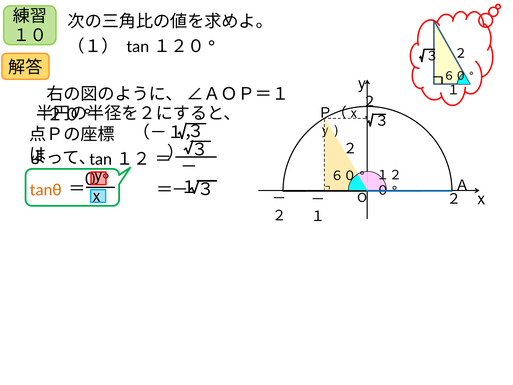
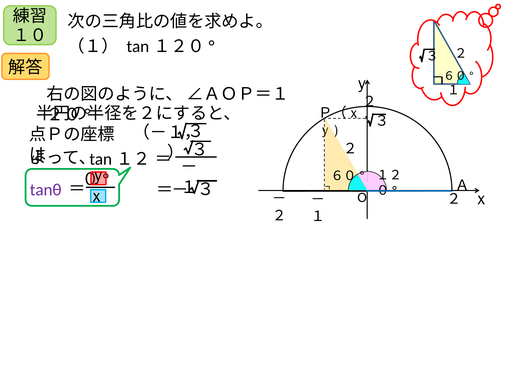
tanθ colour: orange -> purple (46, 190)
